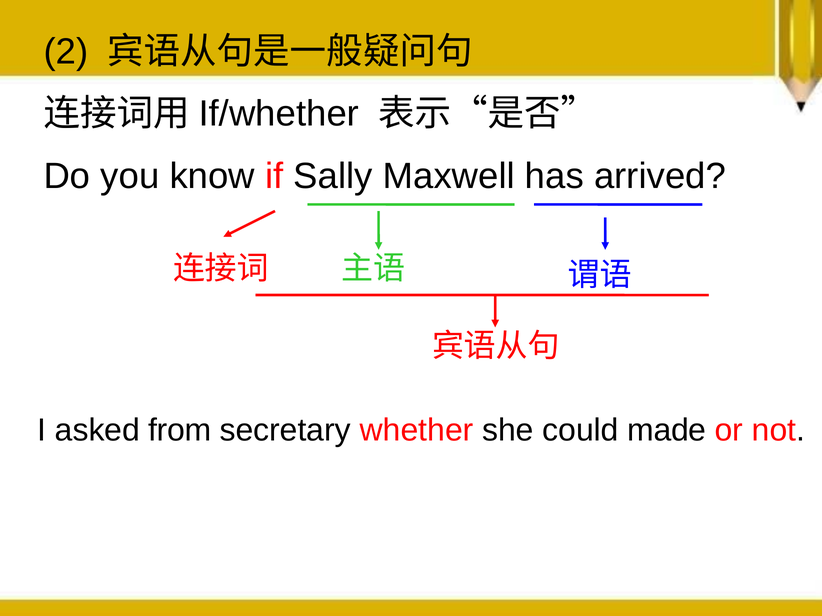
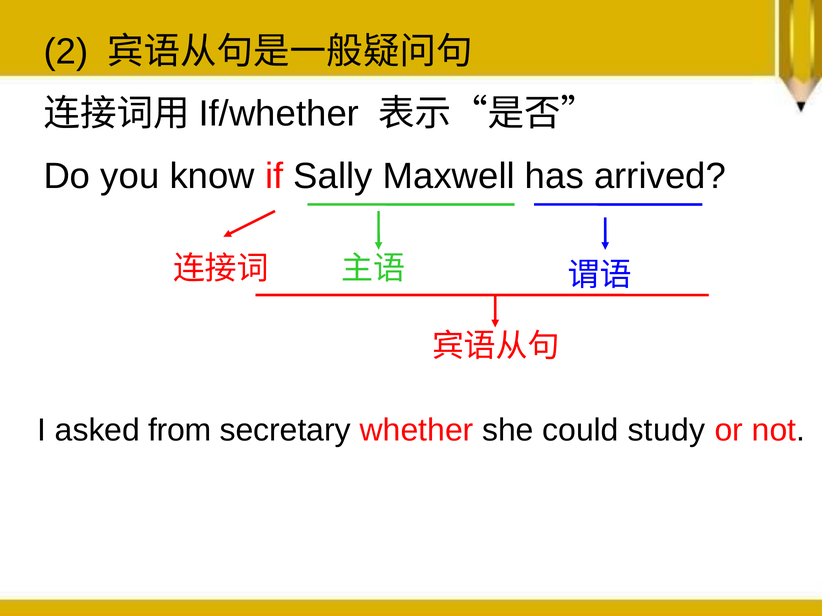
made: made -> study (666, 431)
